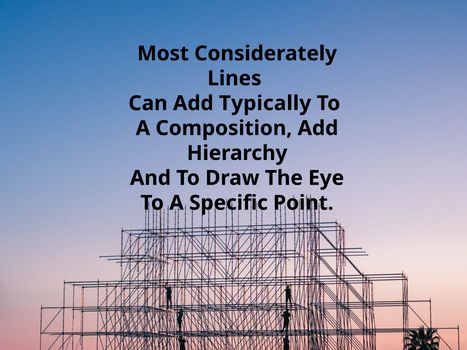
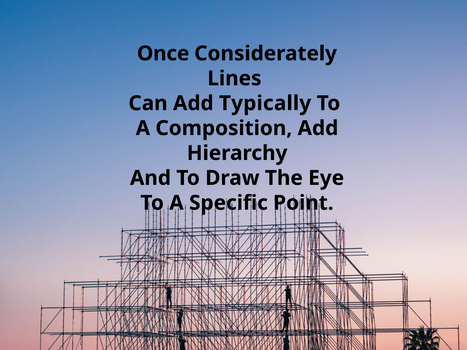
Most: Most -> Once (163, 54)
